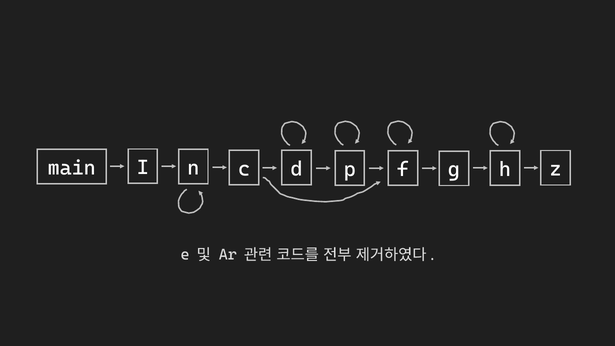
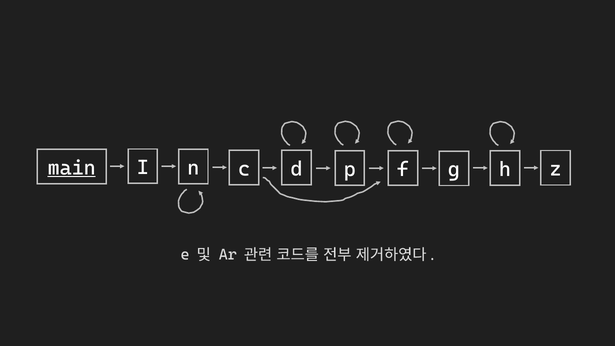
main underline: none -> present (72, 168)
